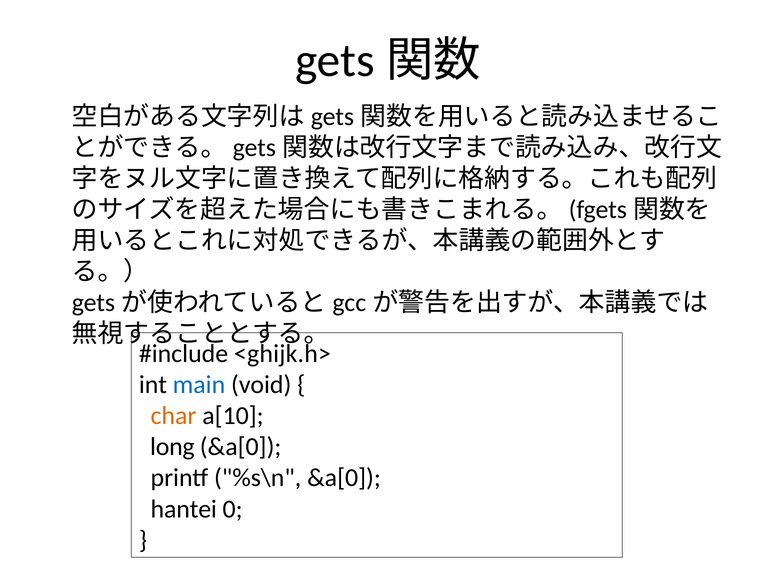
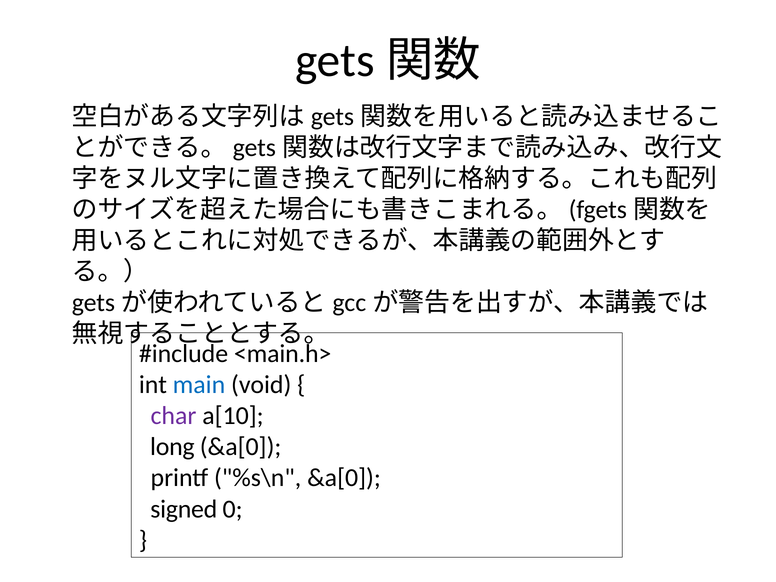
<ghijk.h>: <ghijk.h> -> <main.h> (283, 354)
char colour: orange -> purple (174, 416)
hantei: hantei -> signed (184, 509)
